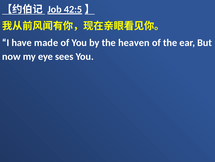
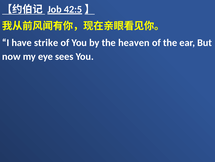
made: made -> strike (46, 43)
